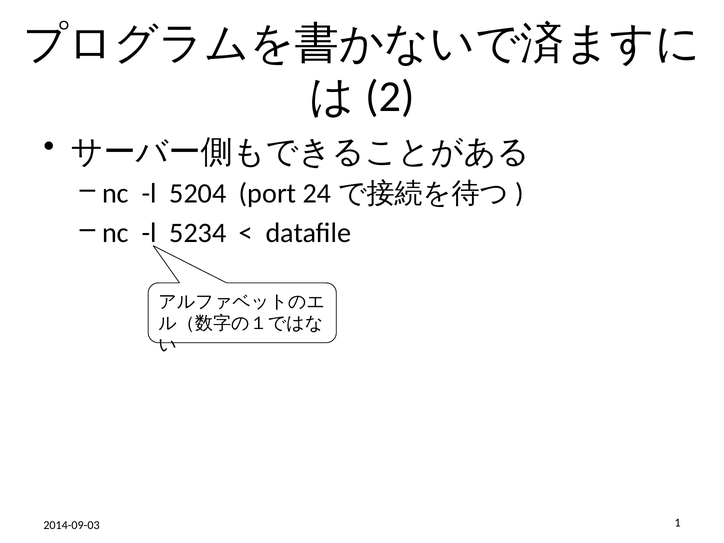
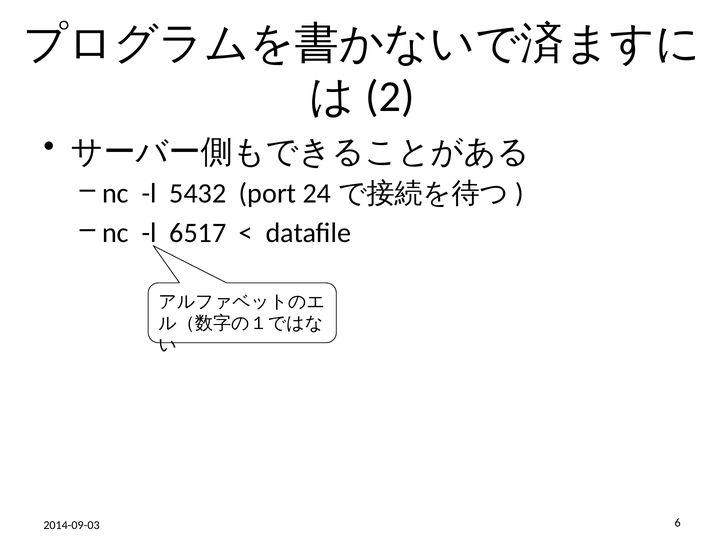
5204: 5204 -> 5432 (198, 193)
5234: 5234 -> 6517 (198, 233)
1: 1 -> 6 (678, 523)
